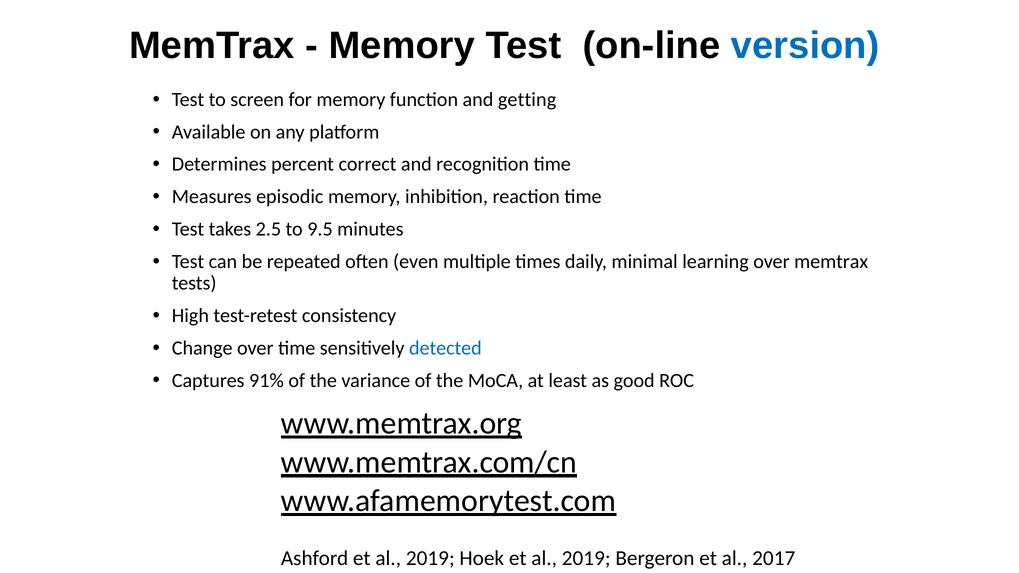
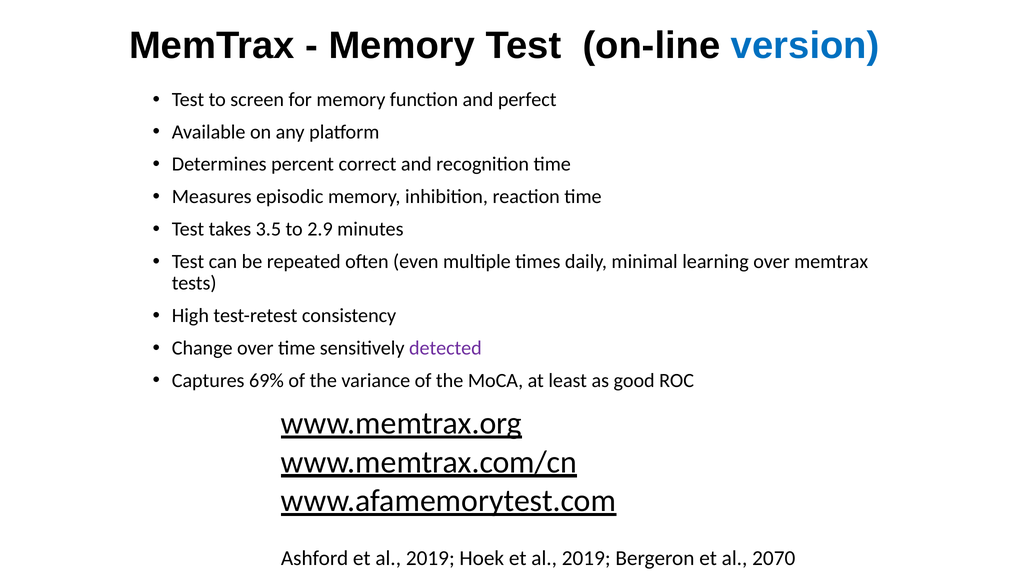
getting: getting -> perfect (527, 100)
2.5: 2.5 -> 3.5 (268, 229)
9.5: 9.5 -> 2.9 (320, 229)
detected colour: blue -> purple (445, 348)
91%: 91% -> 69% (266, 381)
2017: 2017 -> 2070 (774, 558)
